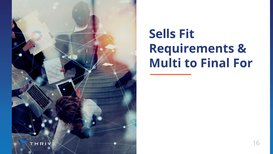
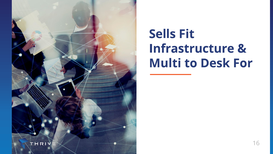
Requirements: Requirements -> Infrastructure (192, 49)
Final: Final -> Desk (215, 63)
